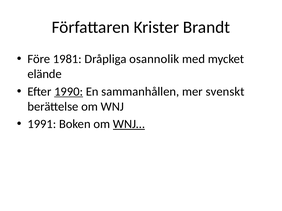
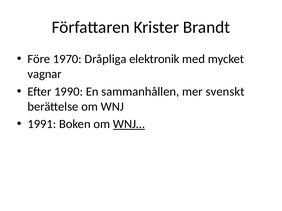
1981: 1981 -> 1970 (67, 59)
osannolik: osannolik -> elektronik (154, 59)
elände: elände -> vagnar (45, 74)
1990 underline: present -> none (69, 92)
